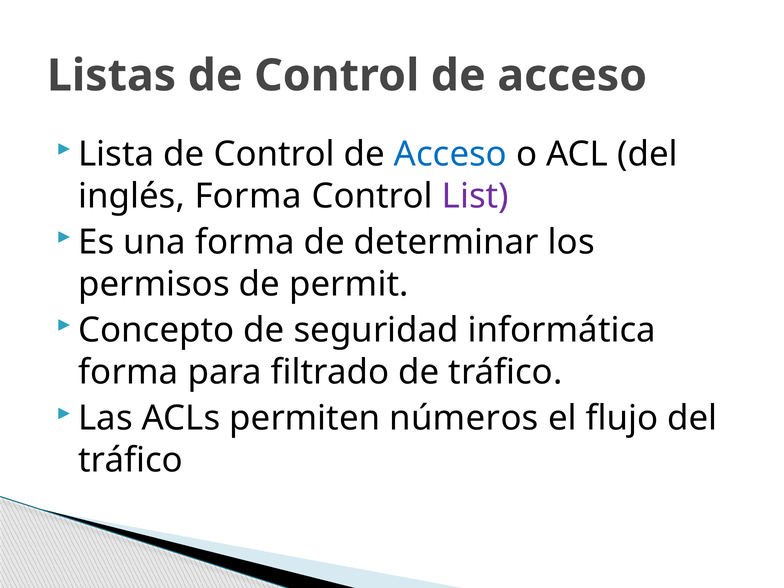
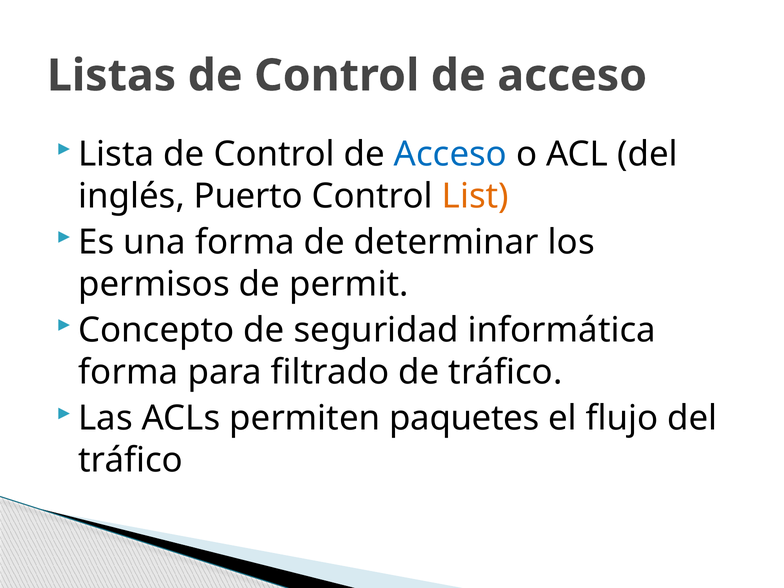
inglés Forma: Forma -> Puerto (248, 196)
List colour: purple -> orange (475, 196)
números: números -> paquetes (464, 418)
